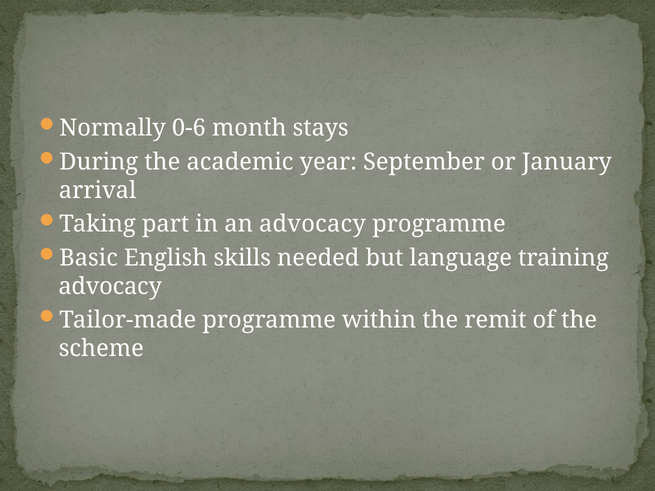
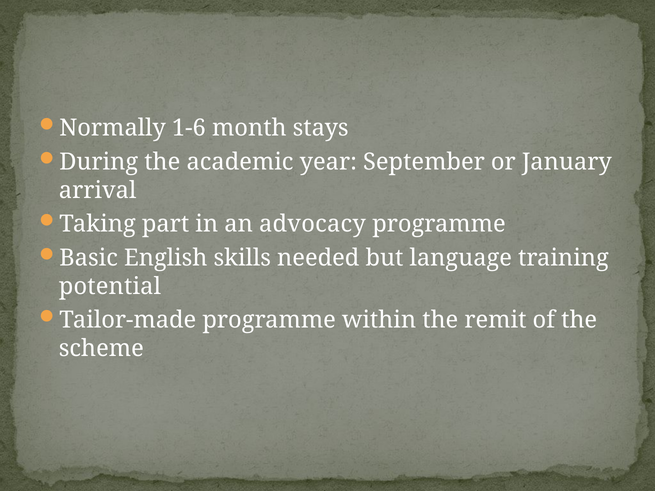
0-6: 0-6 -> 1-6 (189, 128)
advocacy: advocacy -> potential (110, 286)
